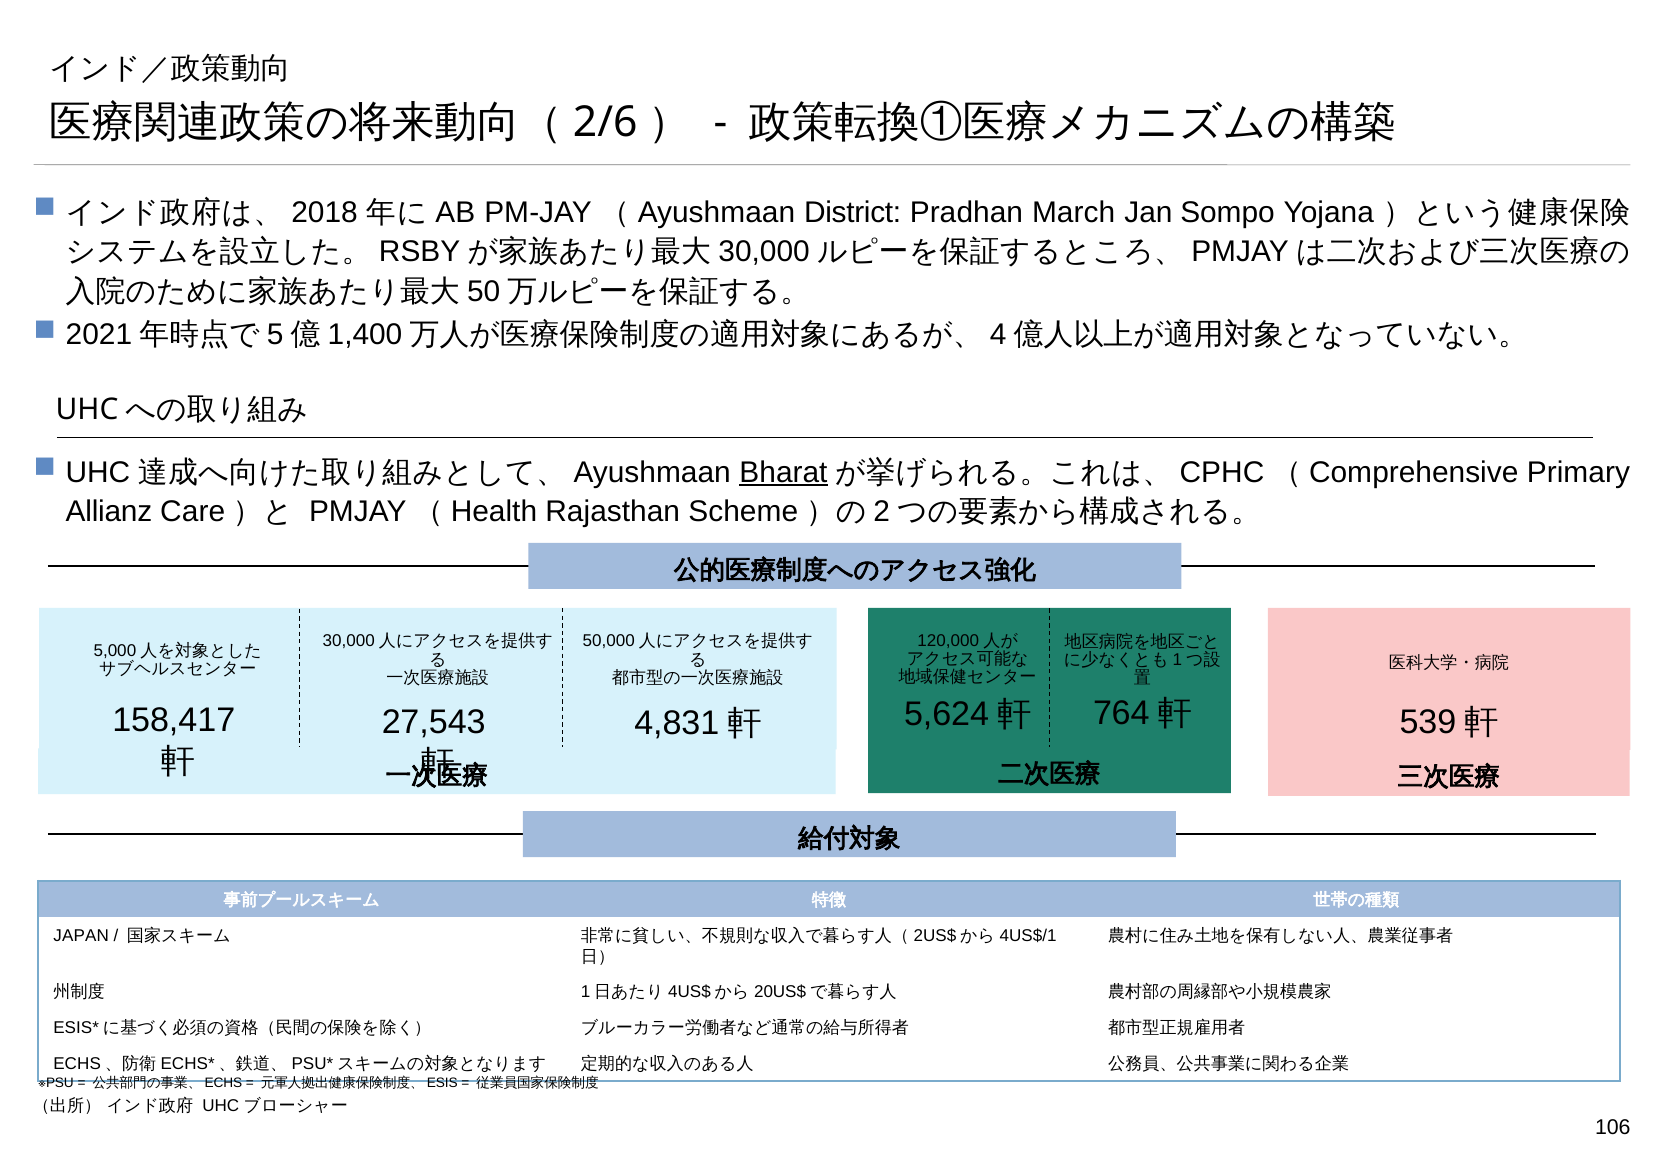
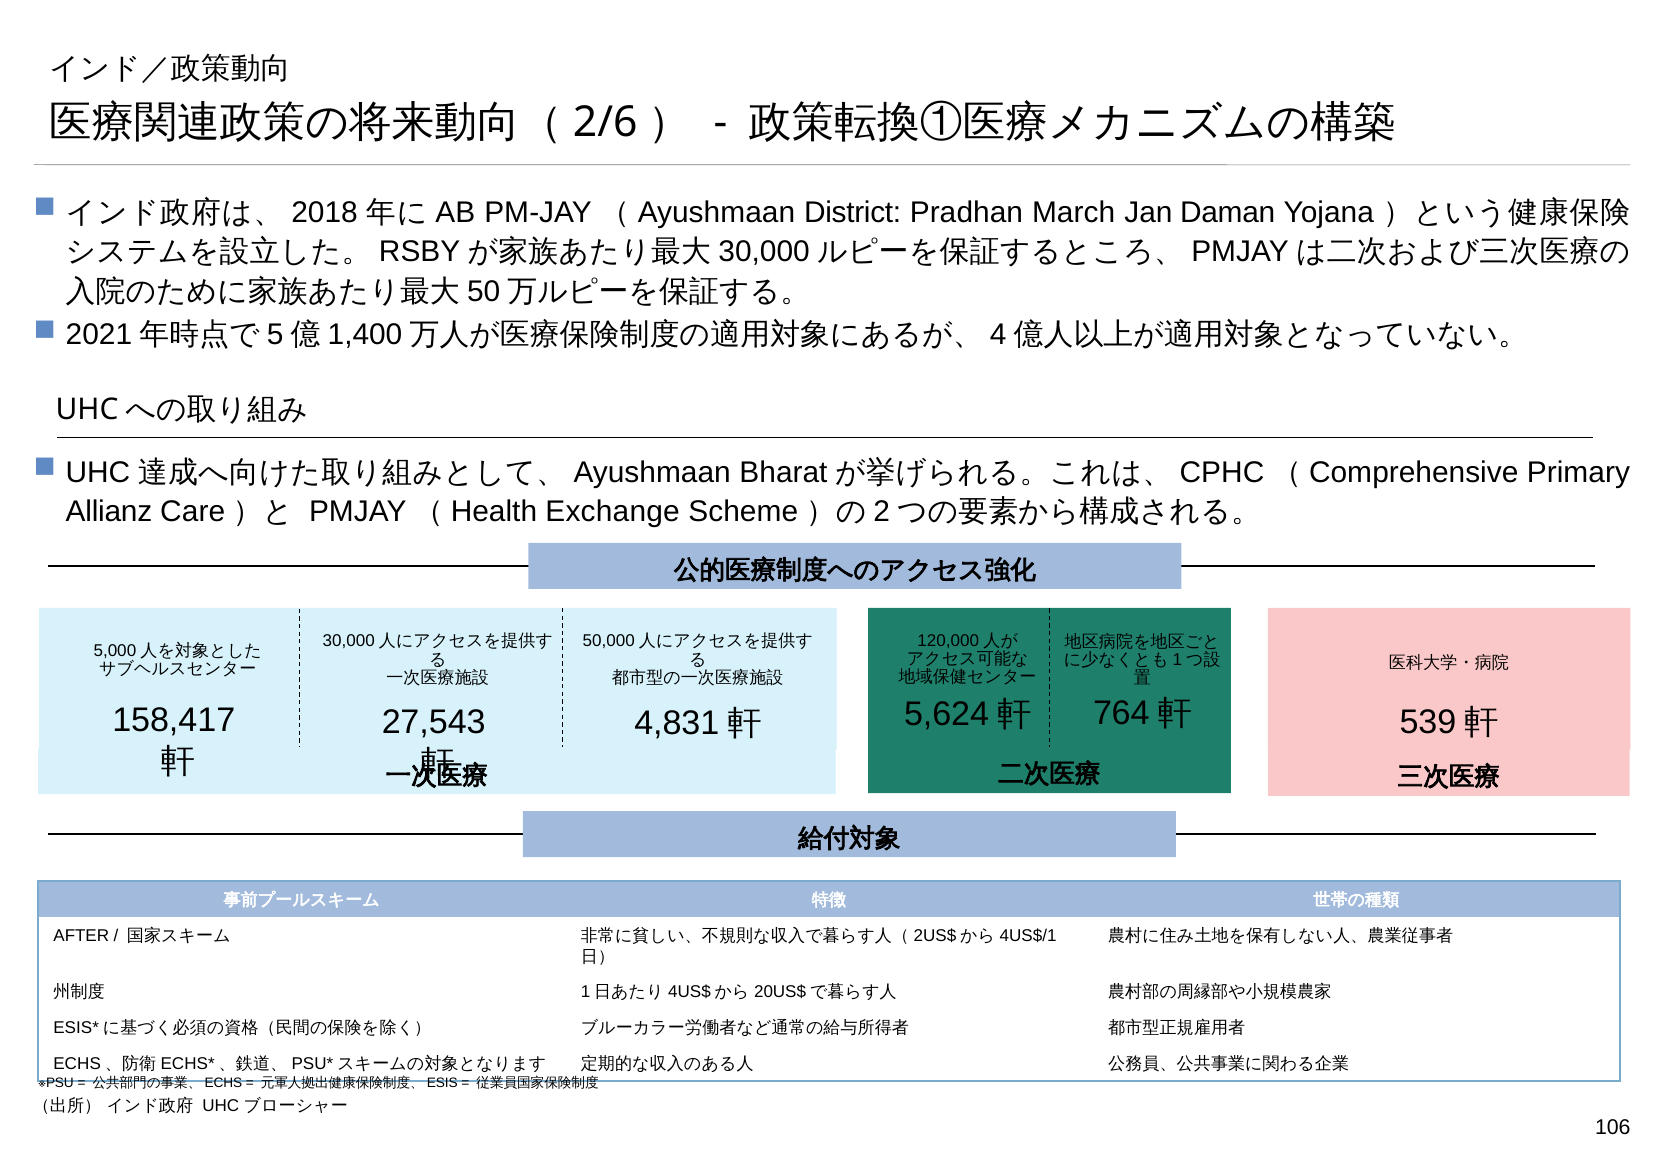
Sompo: Sompo -> Daman (1228, 212)
Bharat underline: present -> none (783, 472)
Rajasthan: Rajasthan -> Exchange (613, 512)
JAPAN: JAPAN -> AFTER (81, 935)
